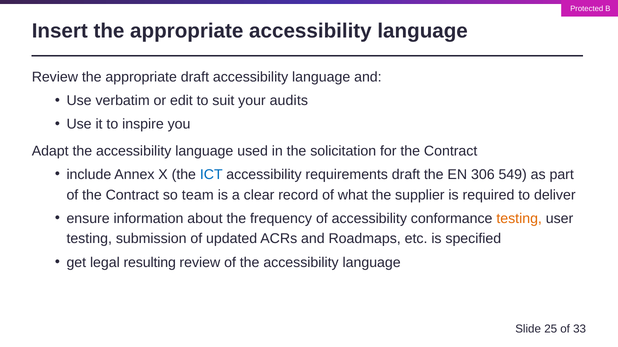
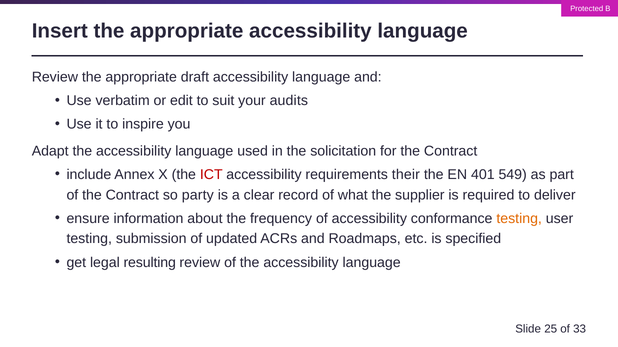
ICT colour: blue -> red (211, 175)
requirements draft: draft -> their (406, 175)
306: 306 -> 401 (483, 175)
team: team -> party (198, 195)
